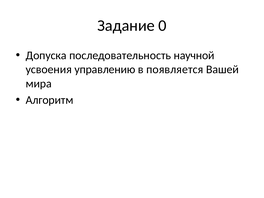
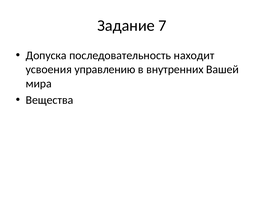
0: 0 -> 7 (162, 26)
научной: научной -> находит (194, 55)
появляется: появляется -> внутренних (175, 69)
Алгоритм: Алгоритм -> Вещества (50, 100)
